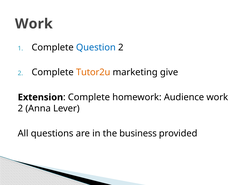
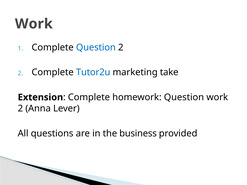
Tutor2u colour: orange -> blue (93, 72)
give: give -> take (169, 72)
homework Audience: Audience -> Question (184, 97)
